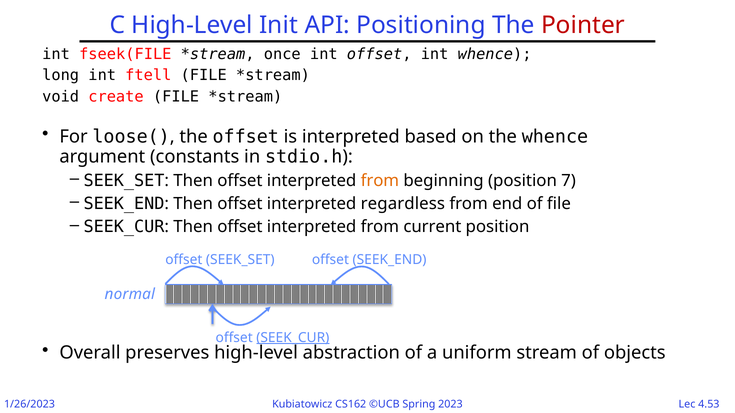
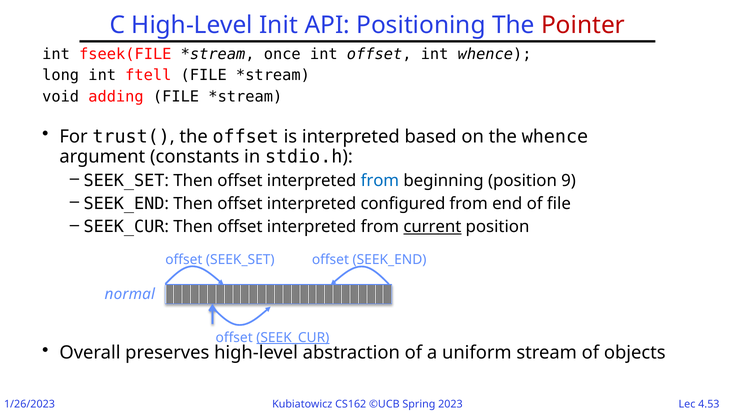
create: create -> adding (116, 97)
loose(: loose( -> trust( (131, 137)
from colour: orange -> blue (380, 181)
7: 7 -> 9 (569, 181)
regardless: regardless -> configured (403, 204)
current underline: none -> present (432, 227)
